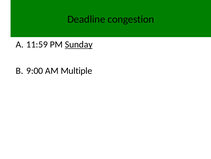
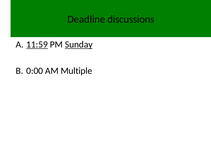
congestion: congestion -> discussions (131, 19)
11:59 underline: none -> present (37, 44)
9:00: 9:00 -> 0:00 (35, 71)
